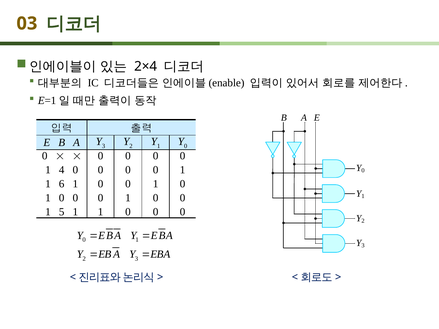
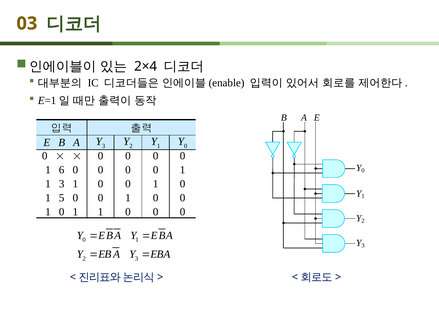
4: 4 -> 6 (62, 170)
1 6: 6 -> 3 (62, 184)
0: 0 -> 5 (62, 198)
5: 5 -> 0 (62, 212)
